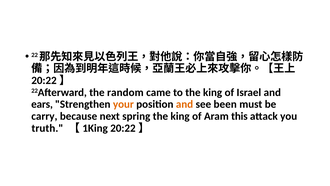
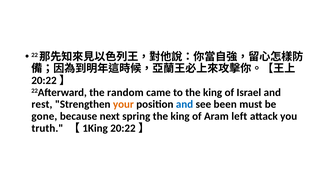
ears: ears -> rest (42, 104)
and colour: orange -> blue (185, 104)
carry: carry -> gone (44, 116)
this: this -> left (239, 116)
